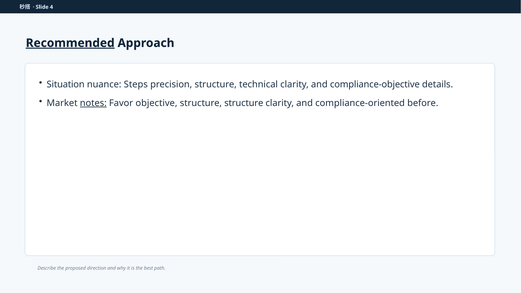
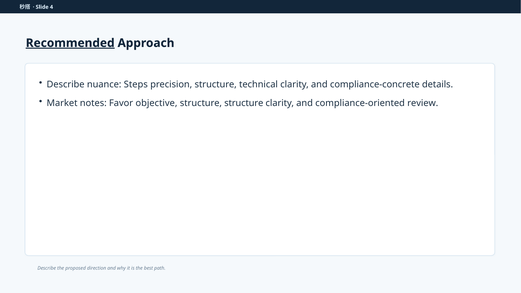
Situation: Situation -> Describe (66, 84)
compliance-objective: compliance-objective -> compliance-concrete (375, 84)
notes underline: present -> none (93, 103)
before: before -> review (423, 103)
